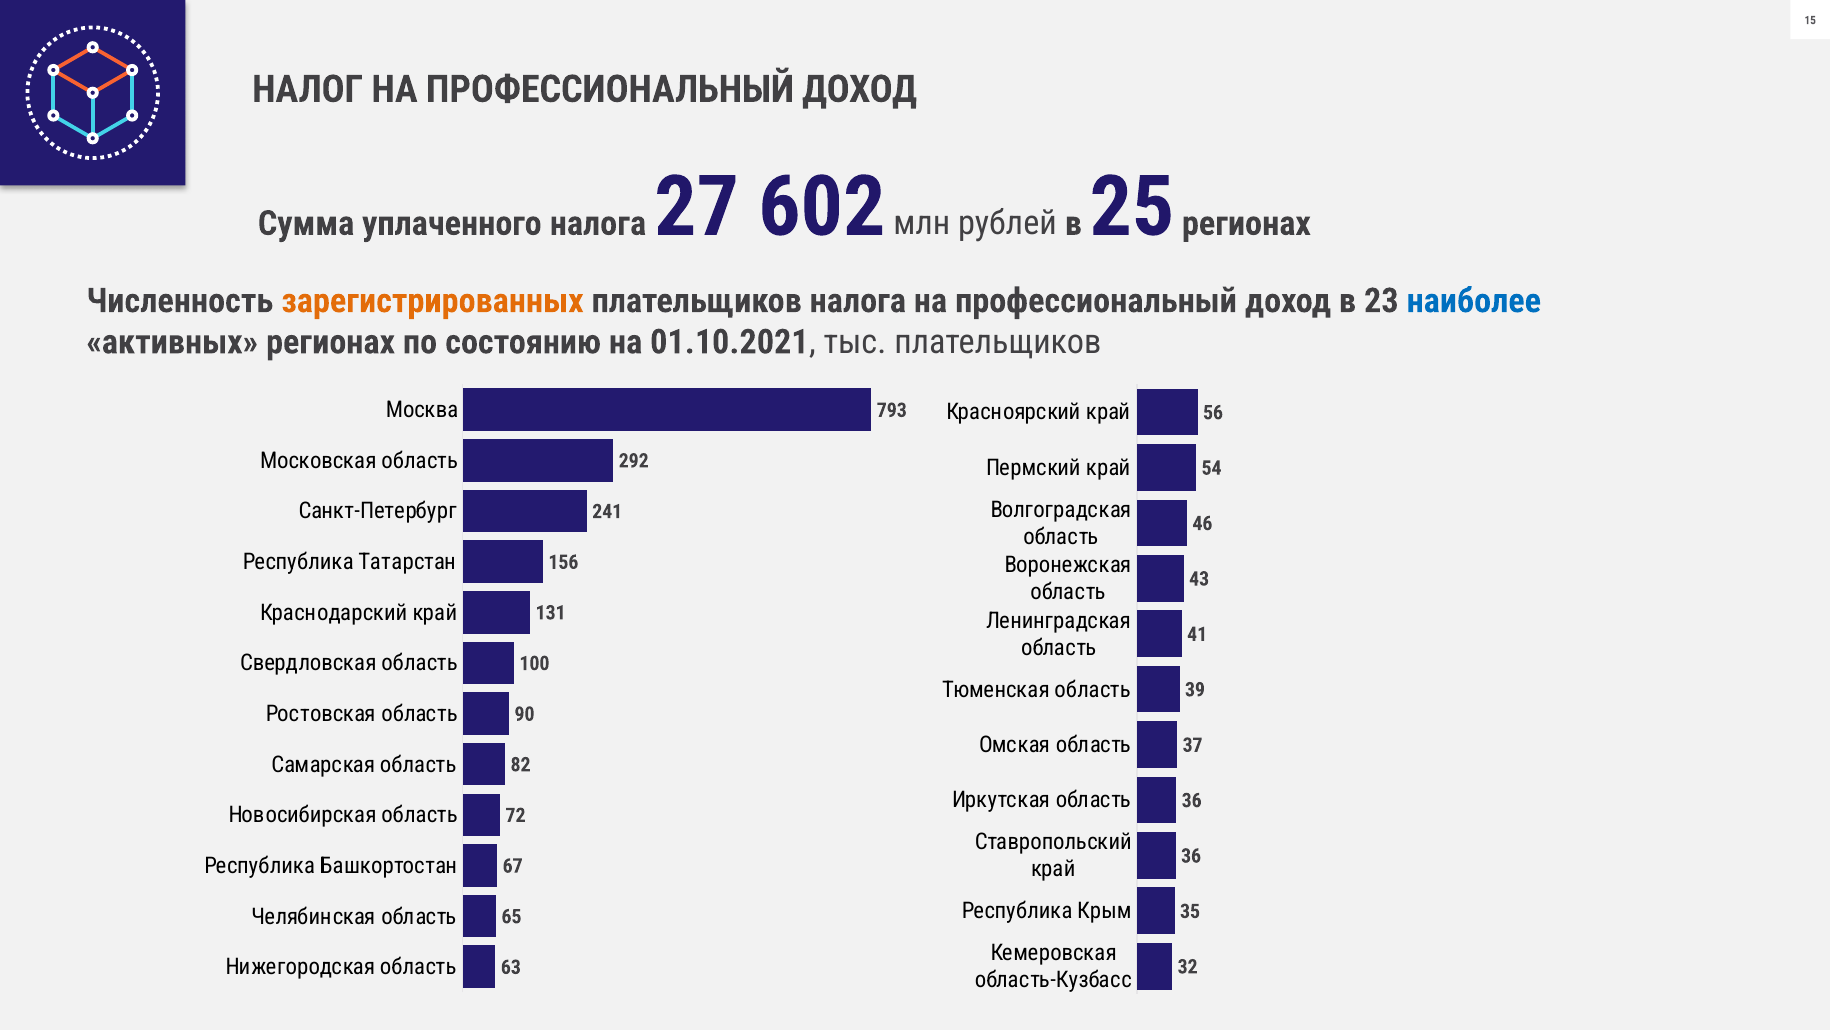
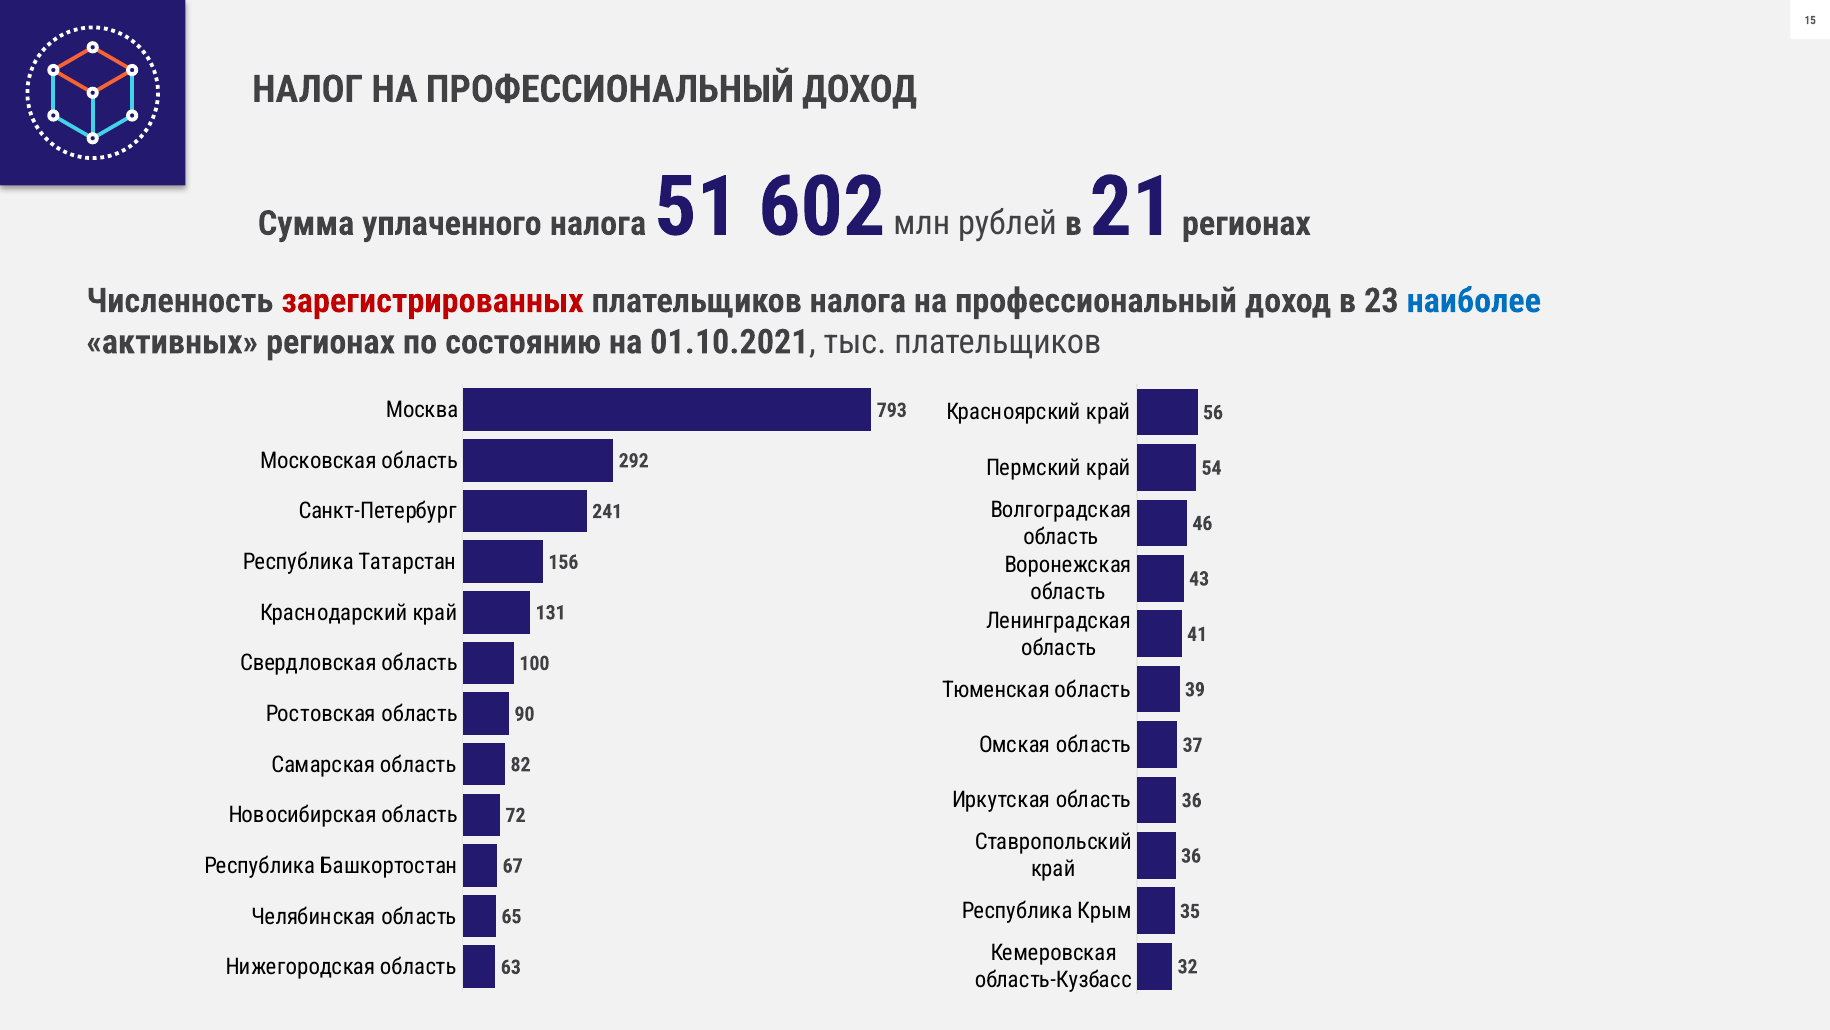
27: 27 -> 51 (697, 207)
25: 25 -> 21 (1132, 207)
зарегистрированных colour: orange -> red (432, 301)
